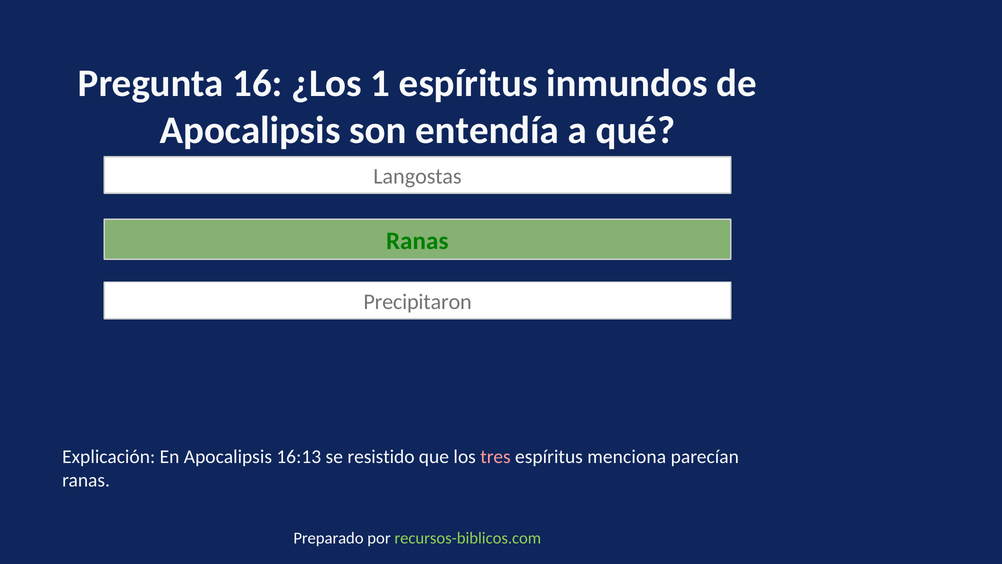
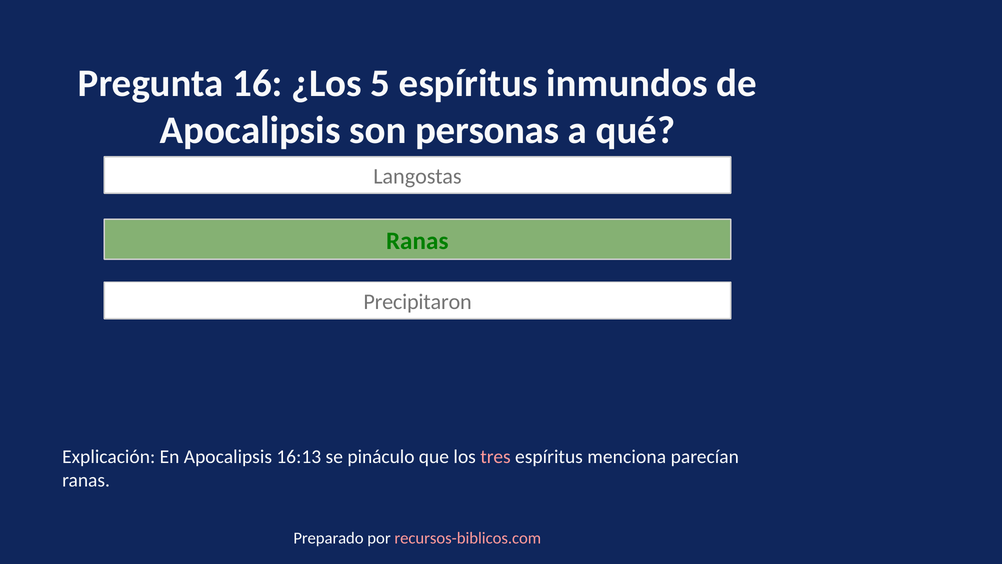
1: 1 -> 5 (380, 83)
entendía: entendía -> personas (487, 130)
resistido: resistido -> pináculo (381, 456)
recursos-biblicos.com colour: light green -> pink (468, 538)
